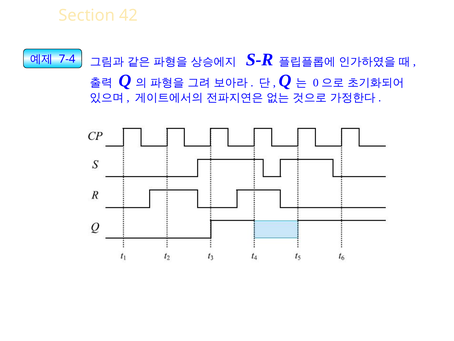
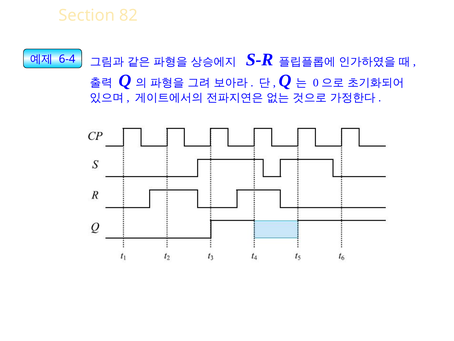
42: 42 -> 82 (129, 16)
7-4: 7-4 -> 6-4 (67, 59)
